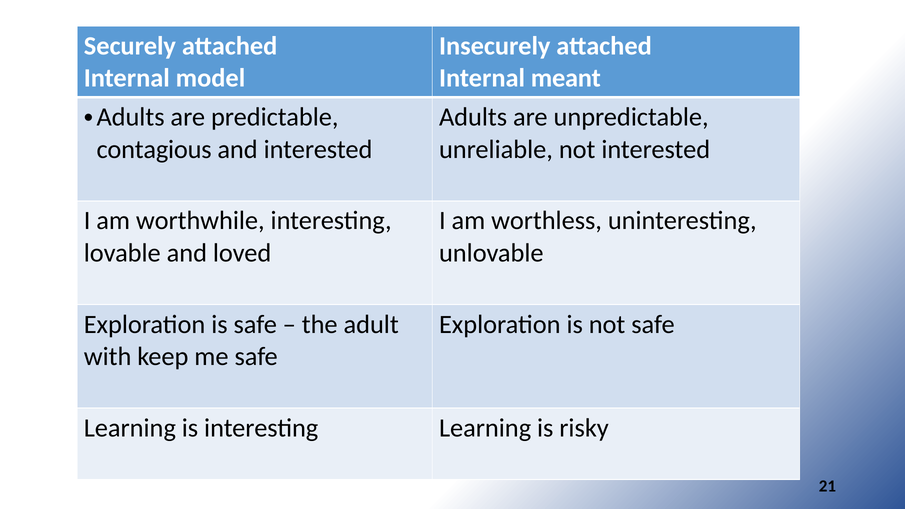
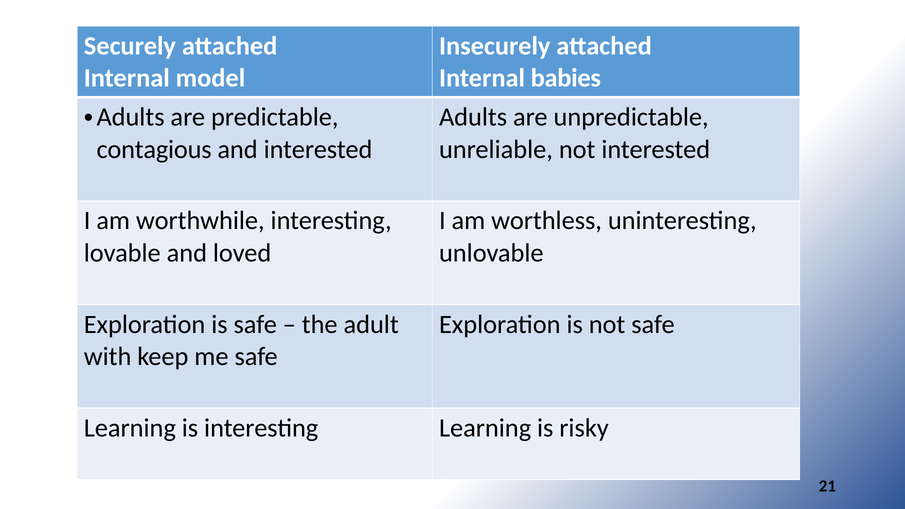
meant: meant -> babies (566, 78)
